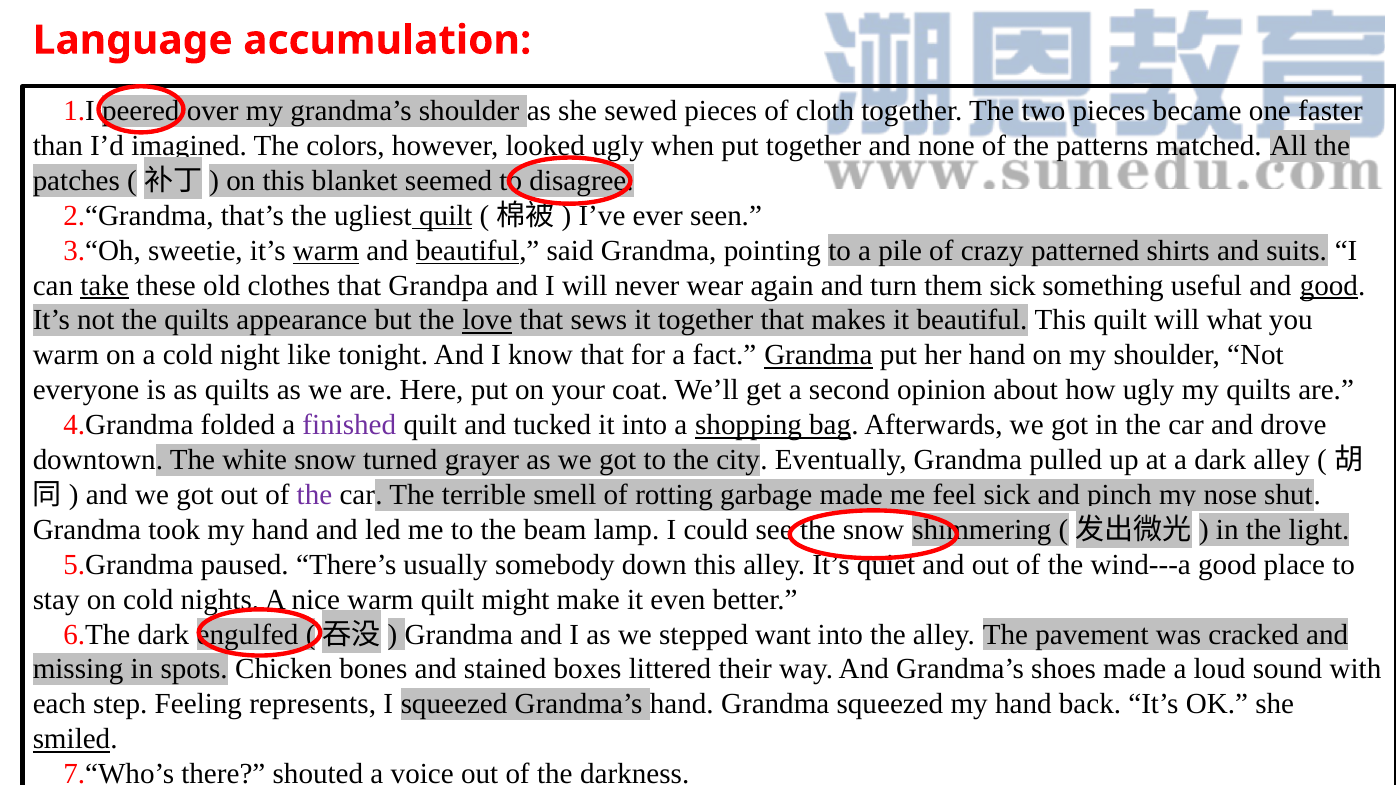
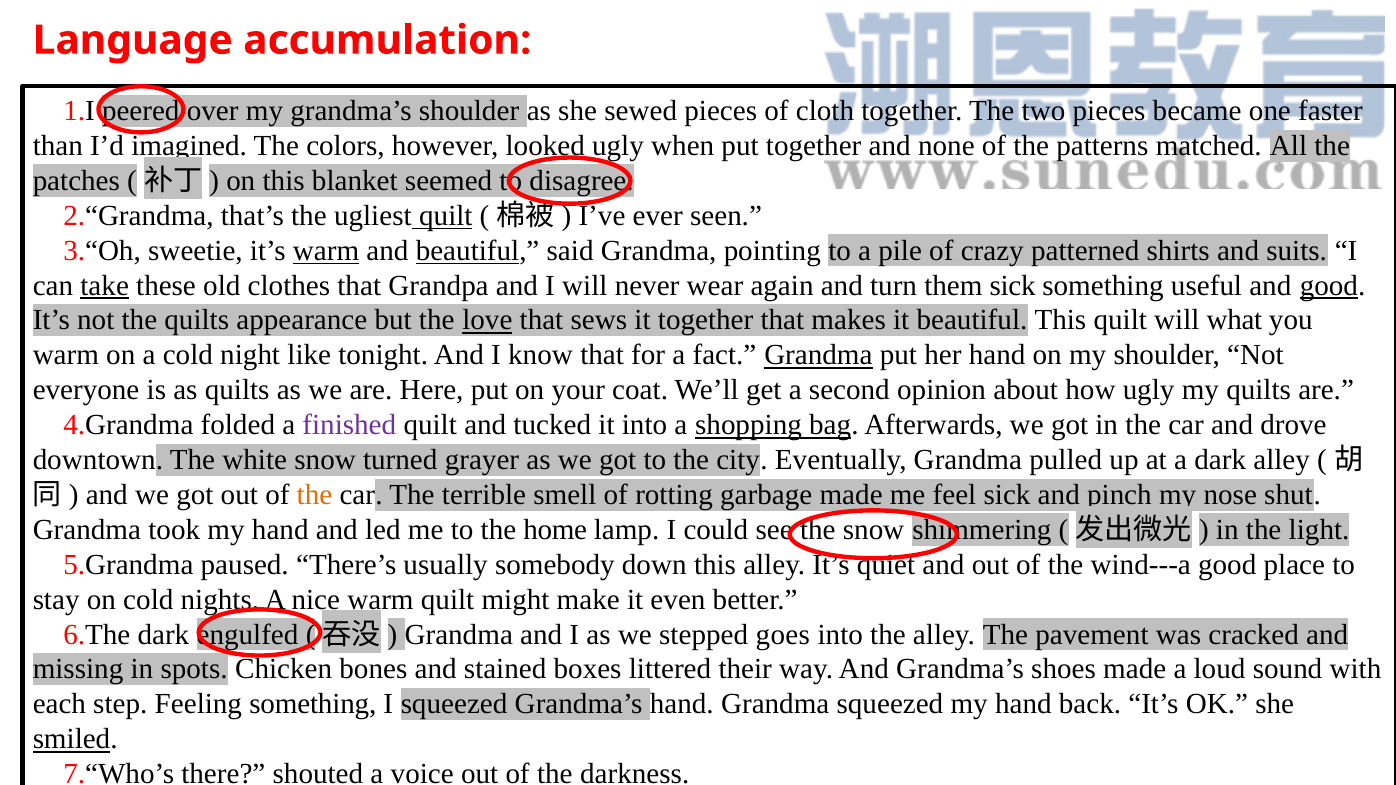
the colour: purple -> orange (314, 495)
beam: beam -> home (555, 530)
want: want -> goes (783, 635)
Feeling represents: represents -> something (313, 704)
